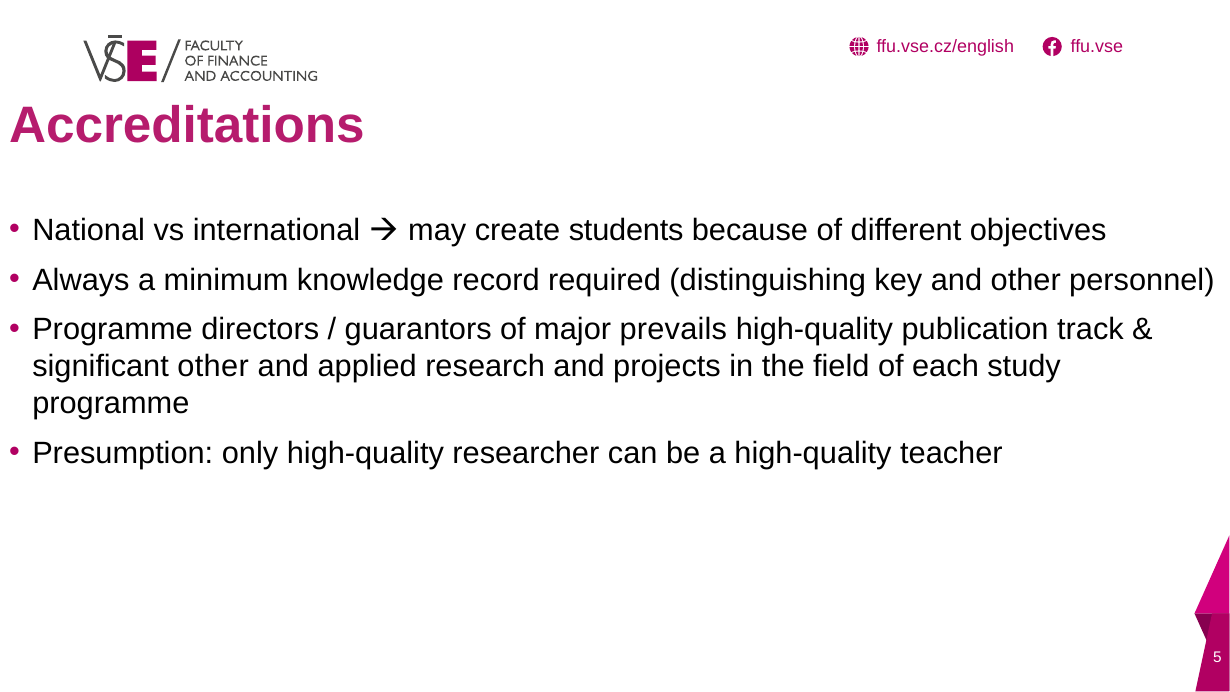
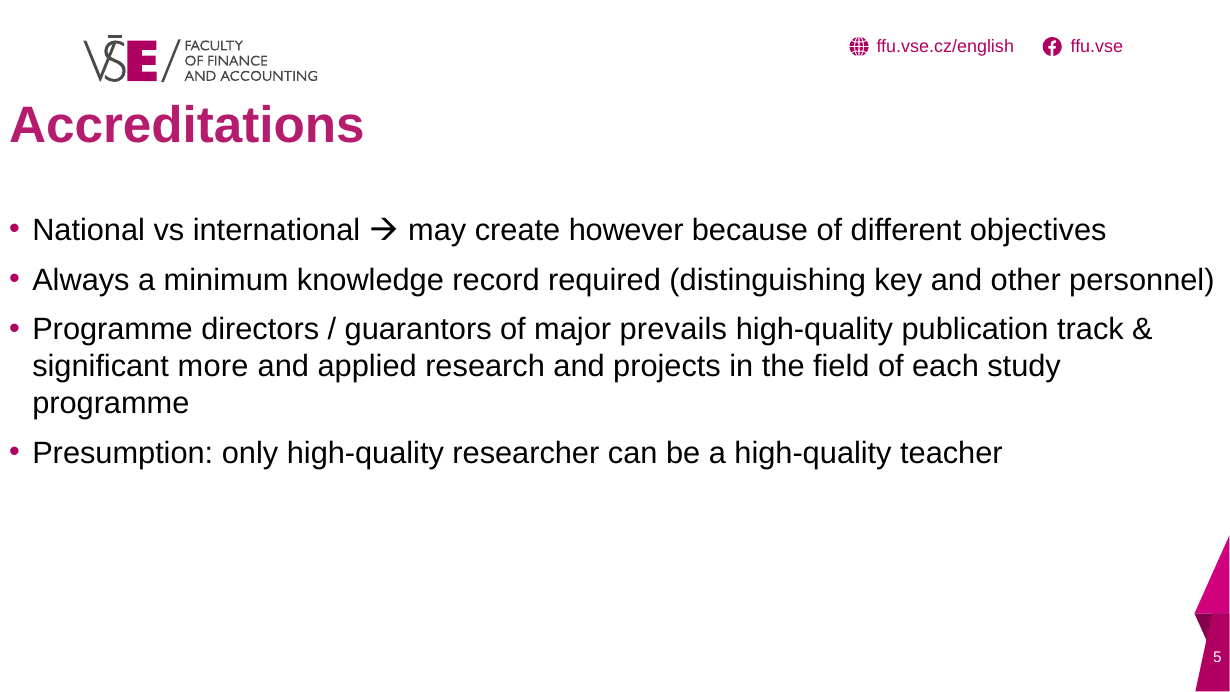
students: students -> however (626, 230)
significant other: other -> more (213, 367)
